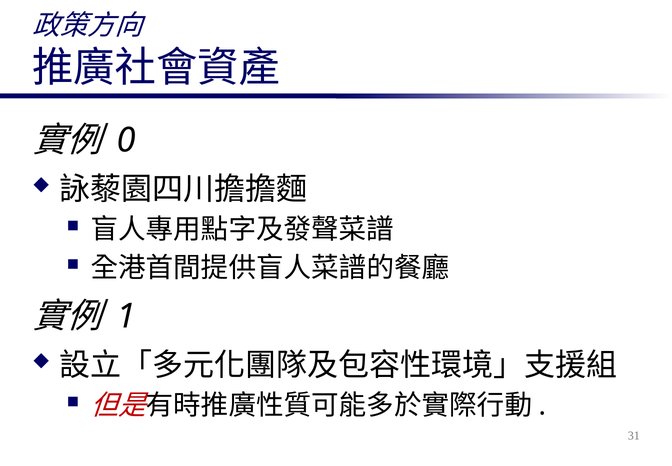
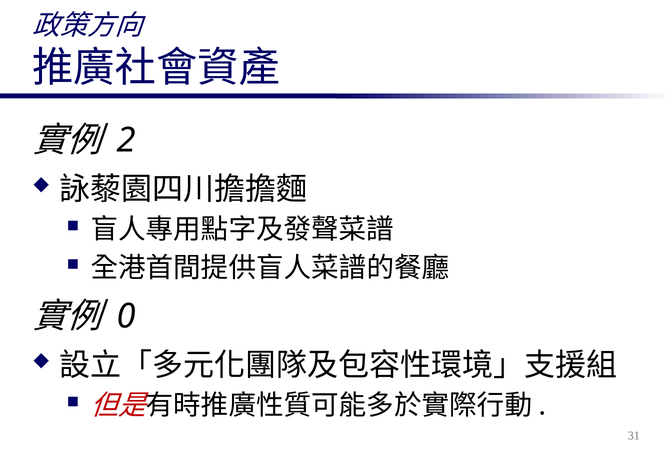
0: 0 -> 2 (126, 140)
1: 1 -> 0 (126, 316)
